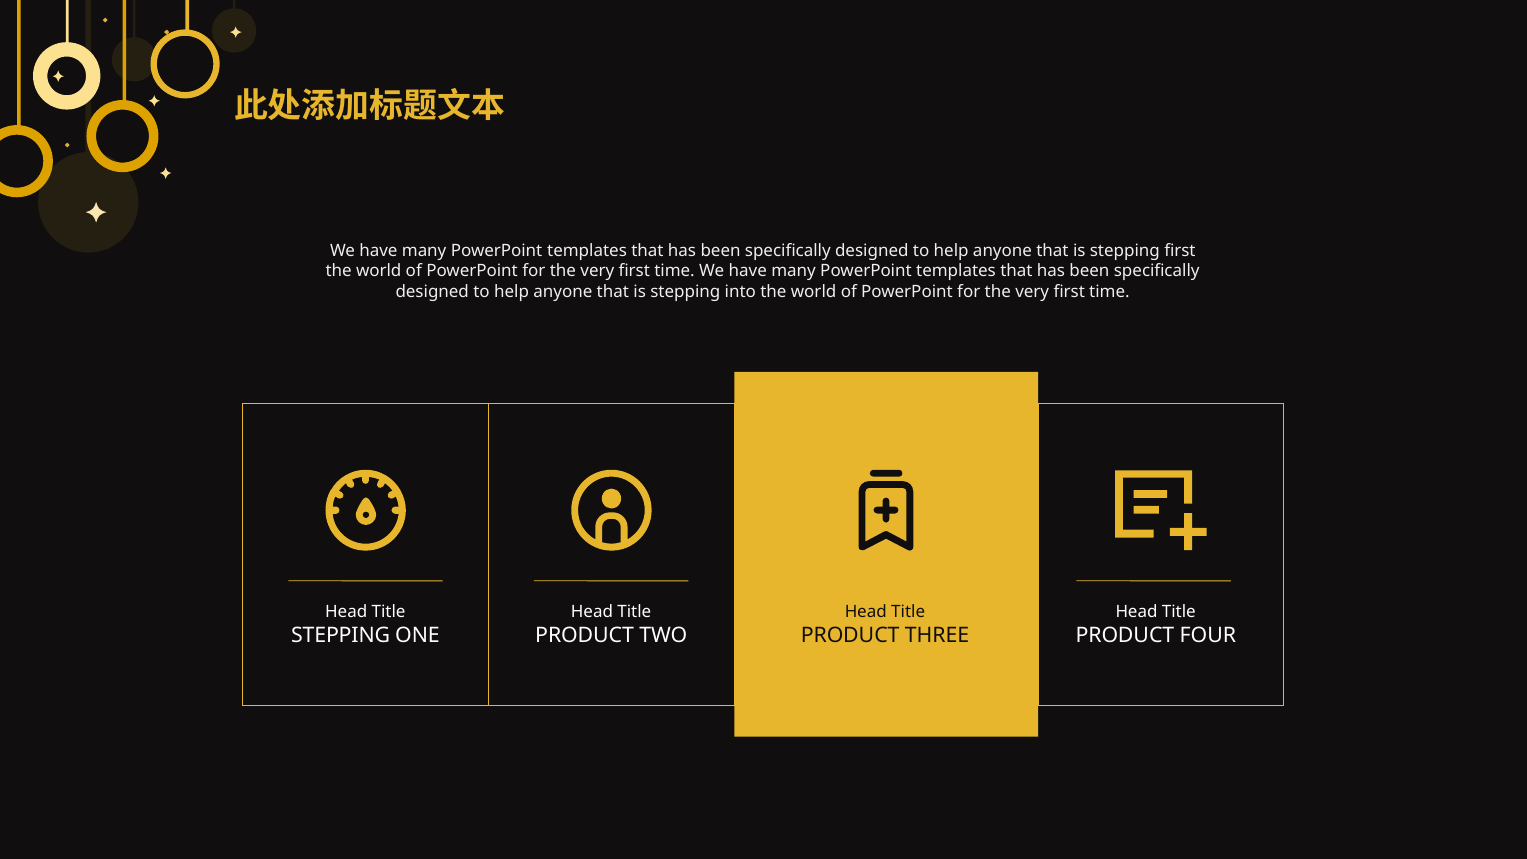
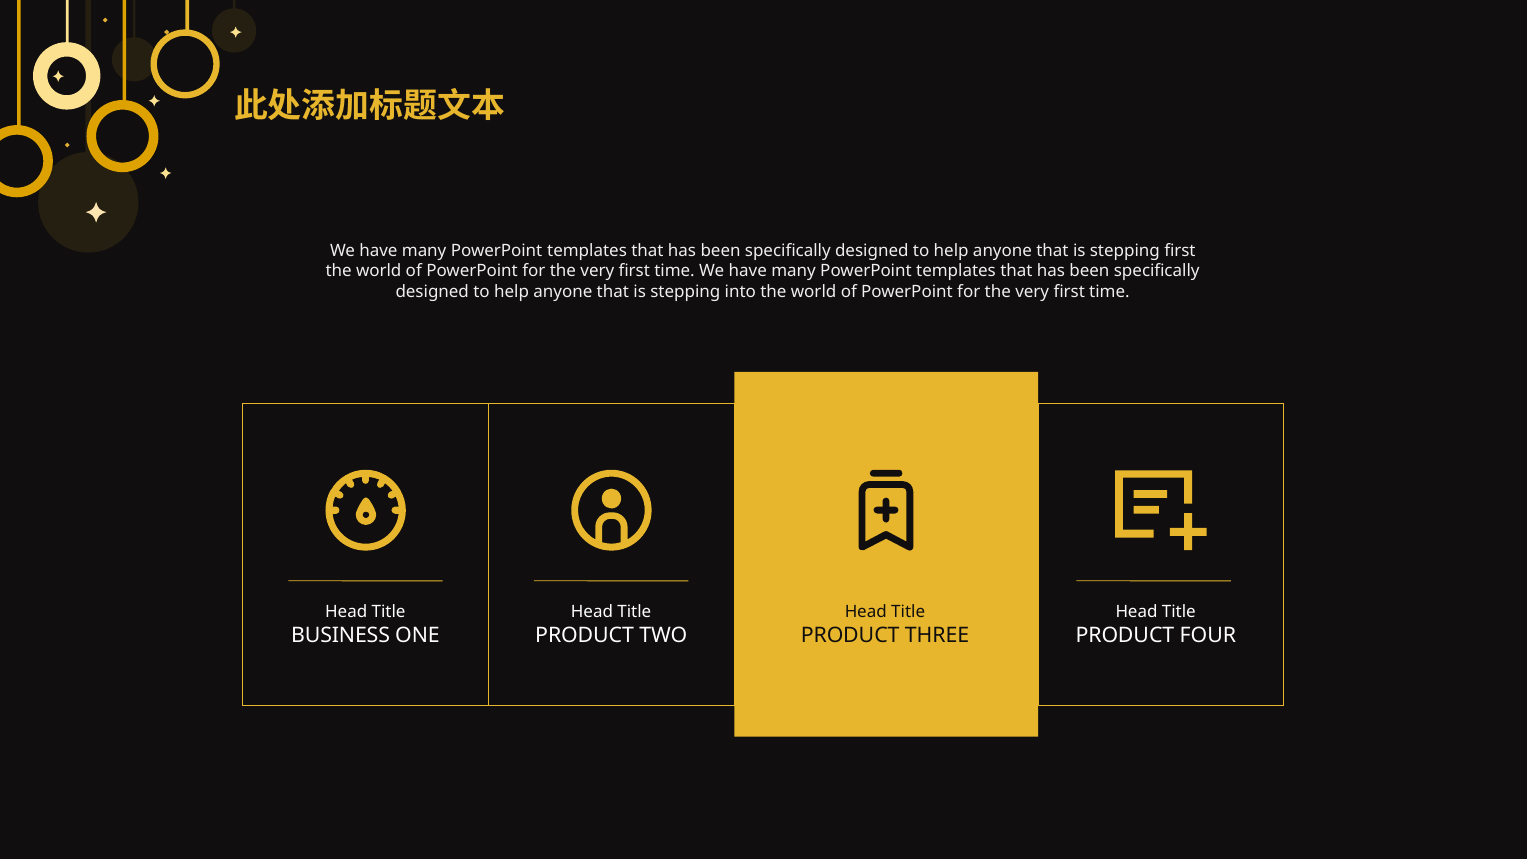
STEPPING: STEPPING -> BUSINESS (341, 635)
